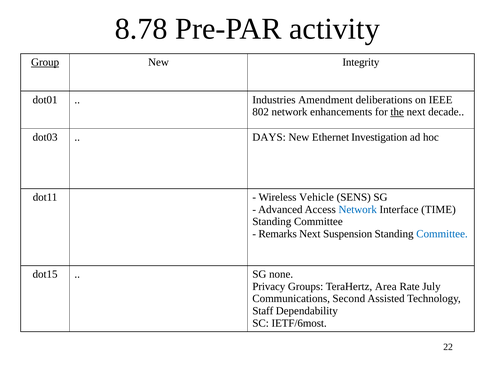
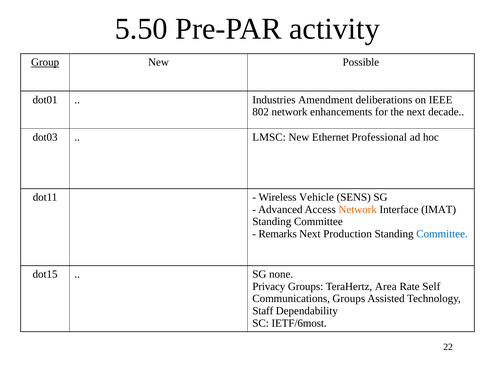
8.78: 8.78 -> 5.50 (141, 29)
Integrity: Integrity -> Possible (361, 62)
the underline: present -> none (397, 112)
DAYS: DAYS -> LMSC (269, 137)
Investigation: Investigation -> Professional (379, 137)
Network colour: blue -> orange (358, 210)
TIME: TIME -> IMAT (439, 210)
Suspension: Suspension -> Production (348, 234)
July: July -> Self (431, 287)
Communications Second: Second -> Groups (349, 299)
